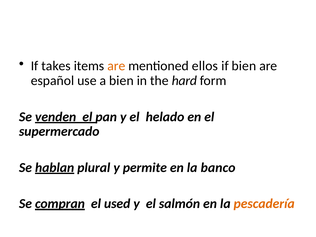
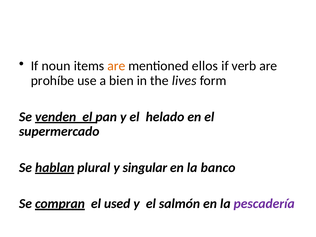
takes: takes -> noun (56, 66)
if bien: bien -> verb (244, 66)
español: español -> prohíbe (53, 81)
hard: hard -> lives (184, 81)
permite: permite -> singular (145, 168)
pescadería colour: orange -> purple (264, 204)
